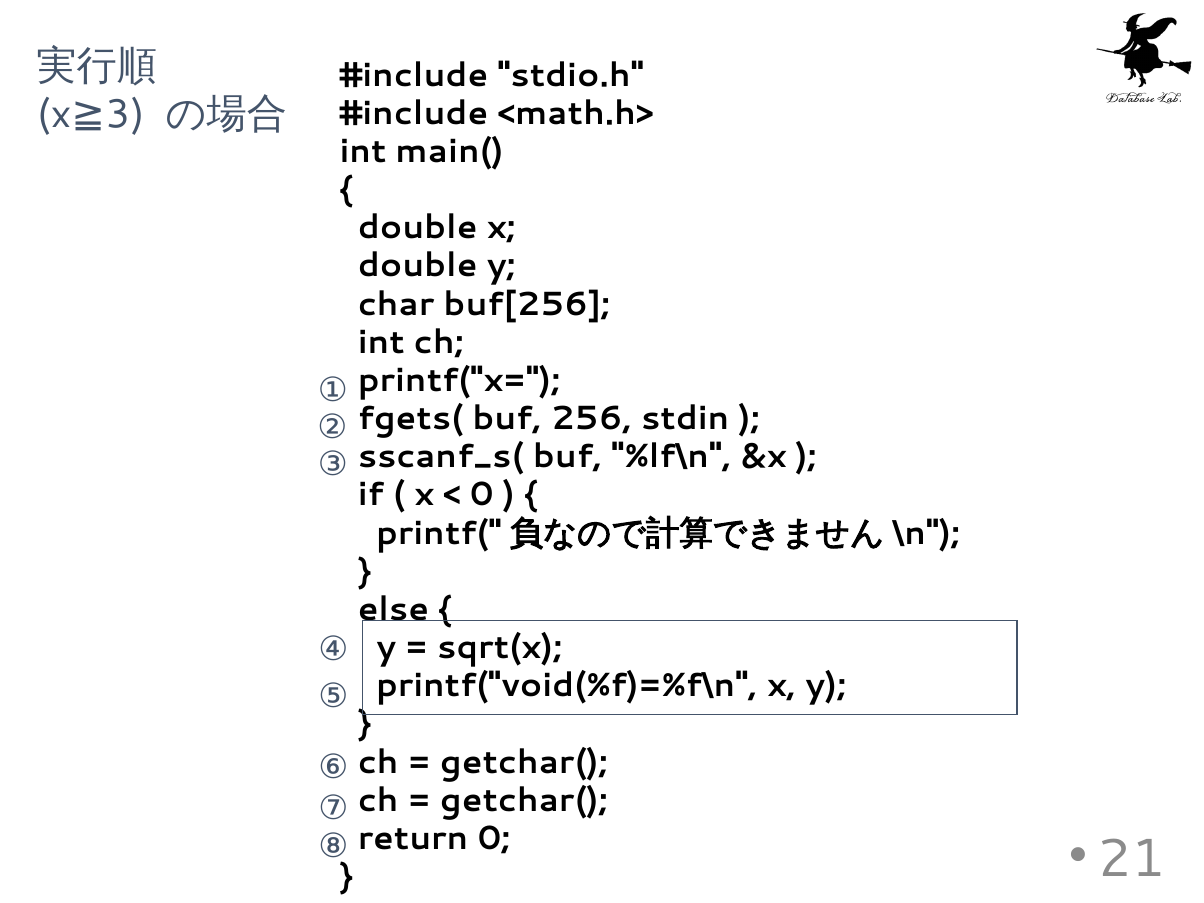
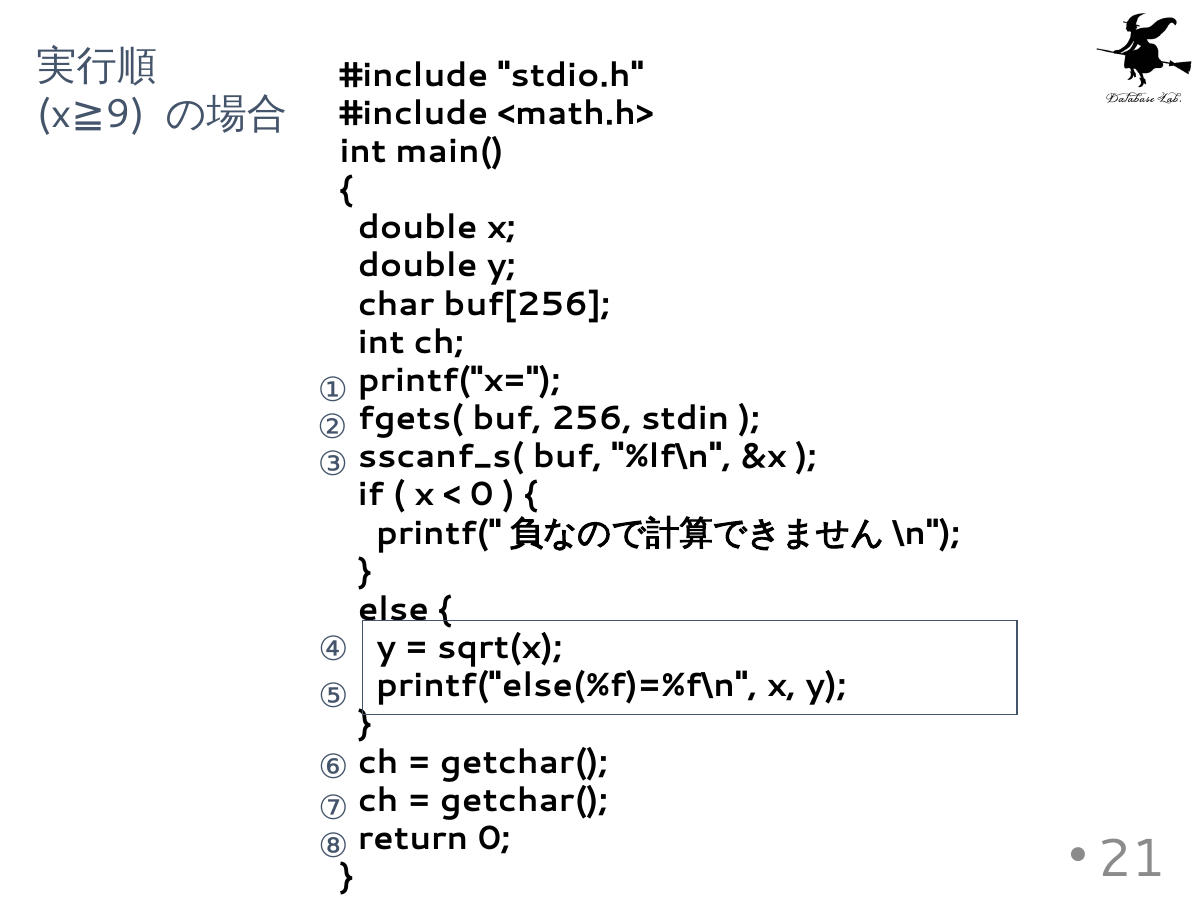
3: 3 -> 9 (125, 114)
printf("void(%f)=%f\n: printf("void(%f)=%f\n -> printf("else(%f)=%f\n (567, 686)
